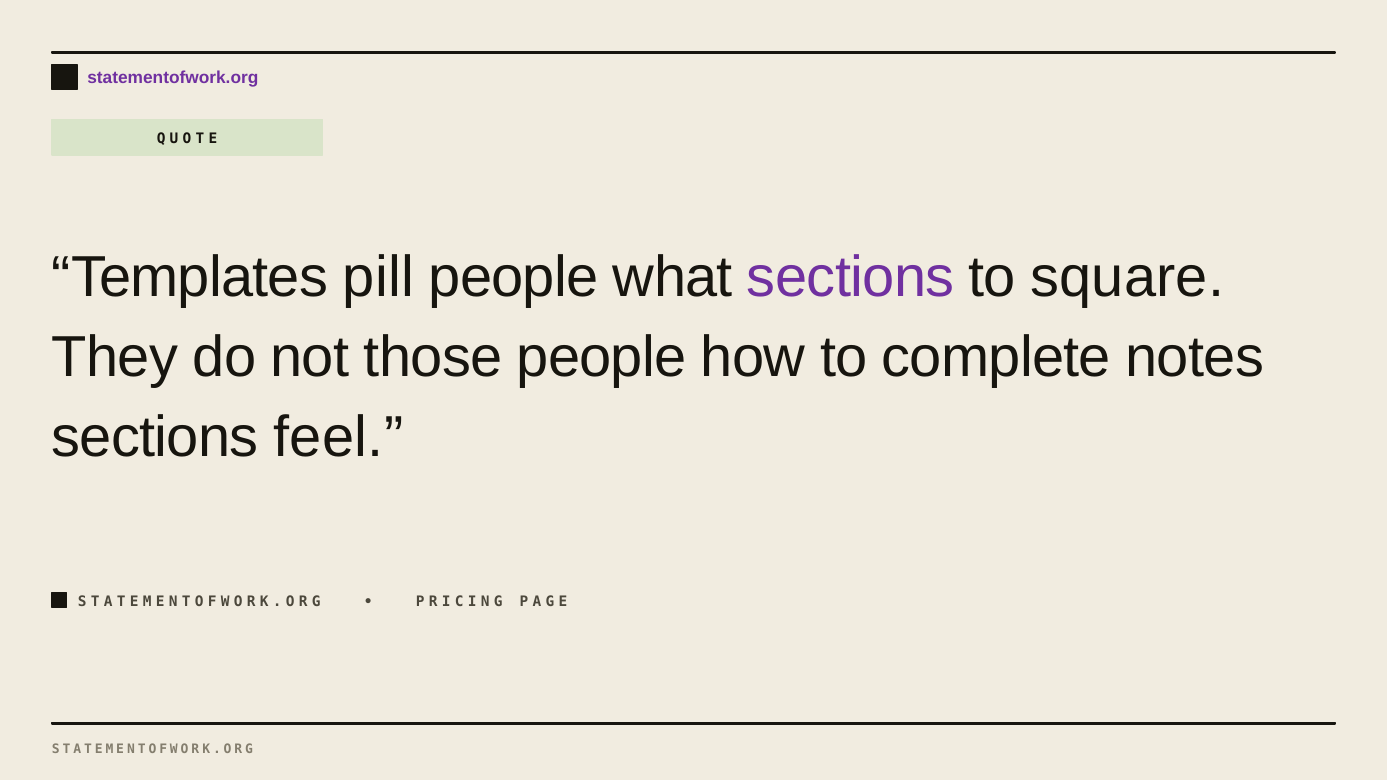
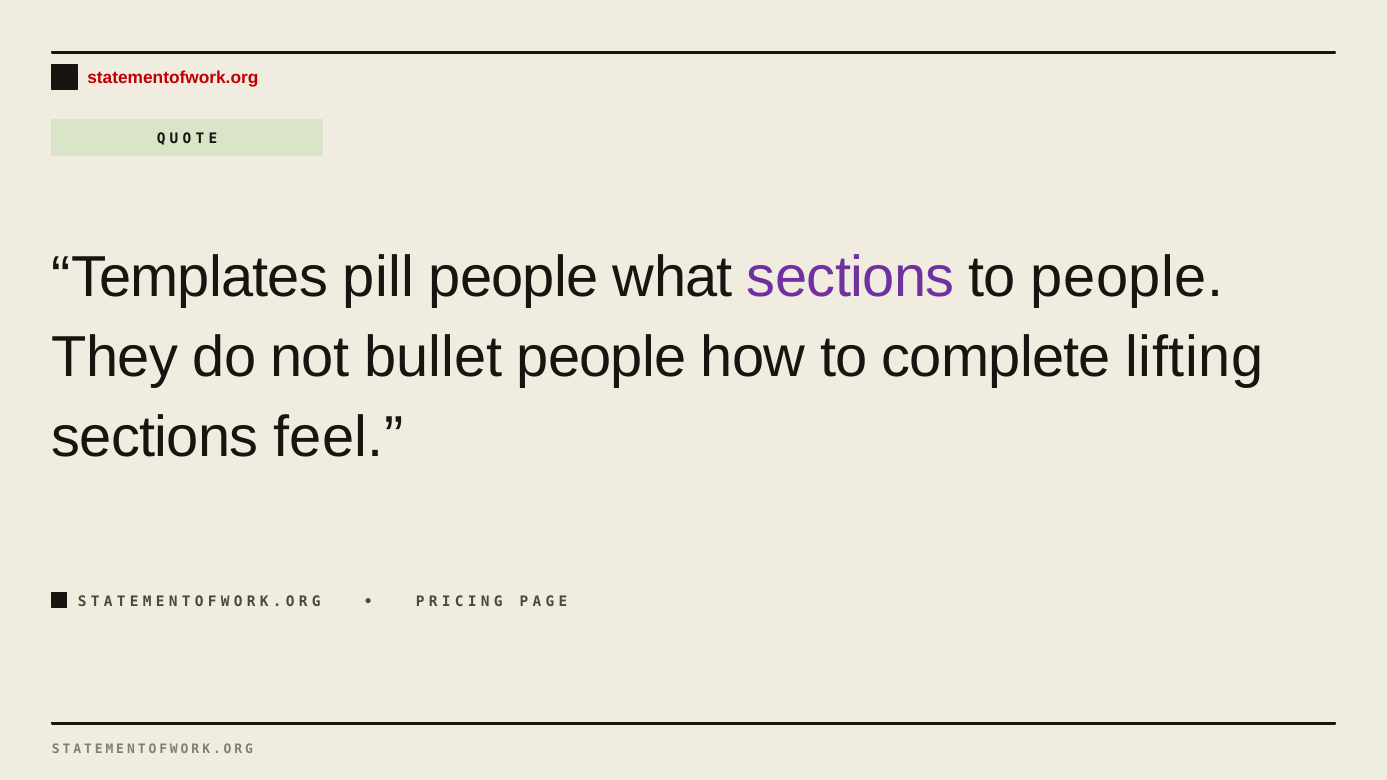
statementofwork.org colour: purple -> red (173, 78)
to square: square -> people (1127, 278)
those: those -> bullet (433, 358)
notes: notes -> lifting (1194, 358)
